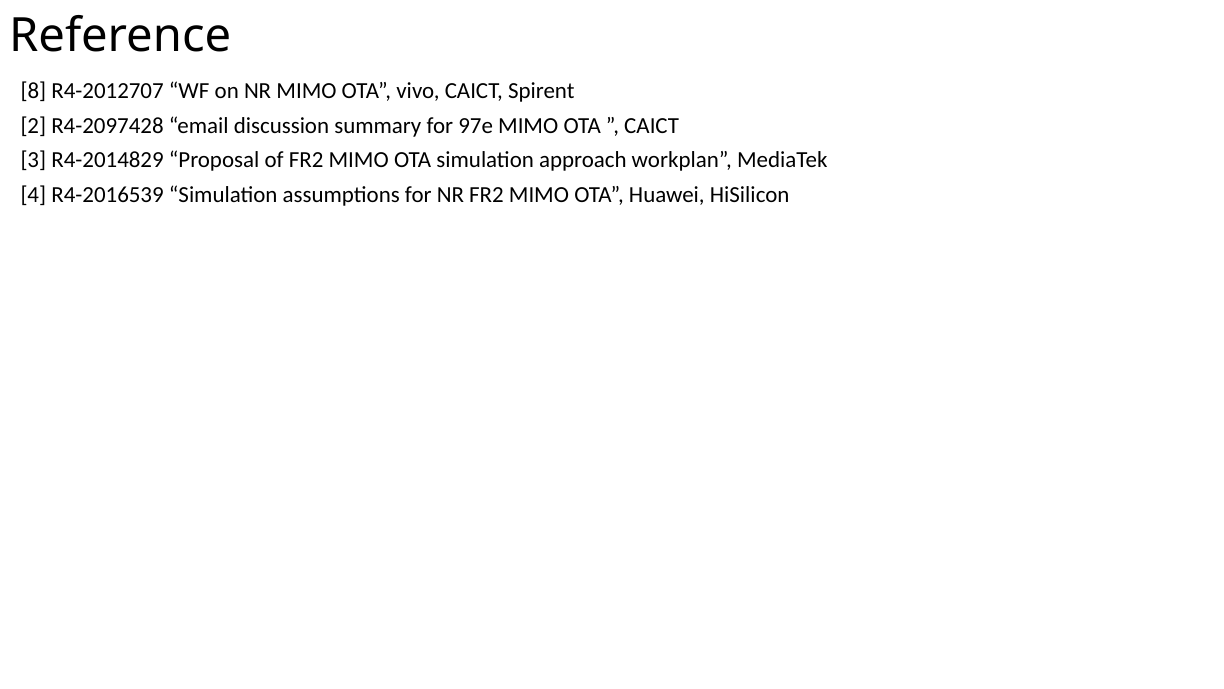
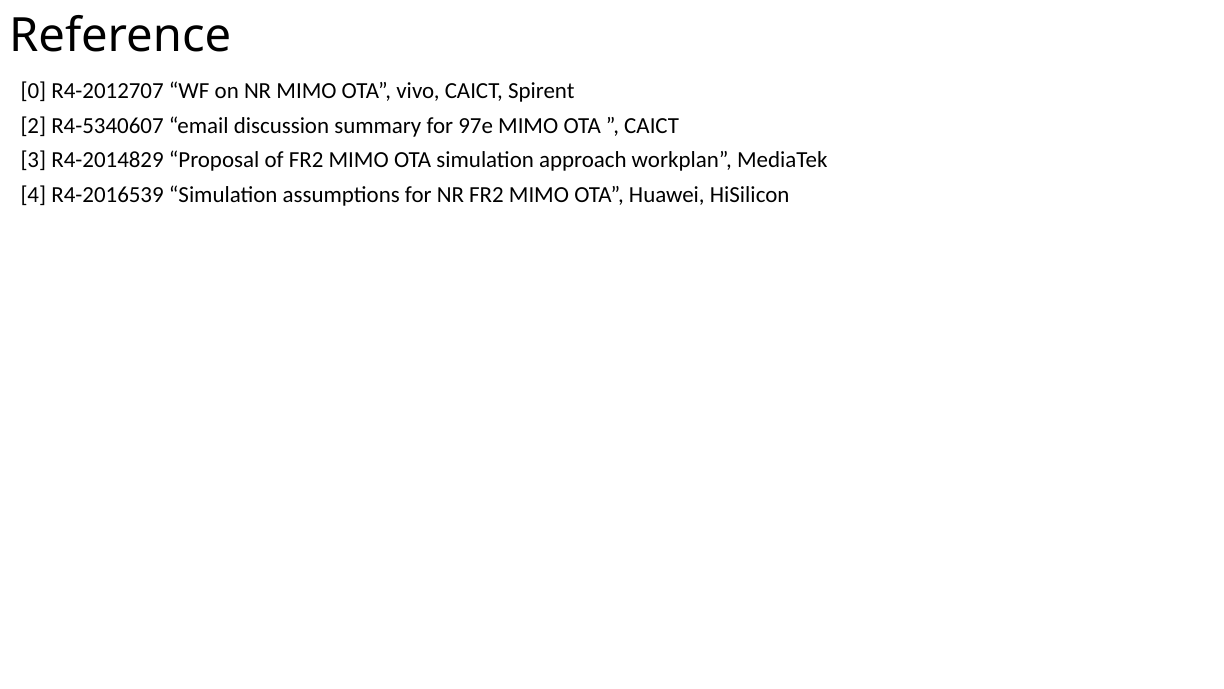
8: 8 -> 0 (33, 91)
R4-2097428: R4-2097428 -> R4-5340607 (107, 126)
